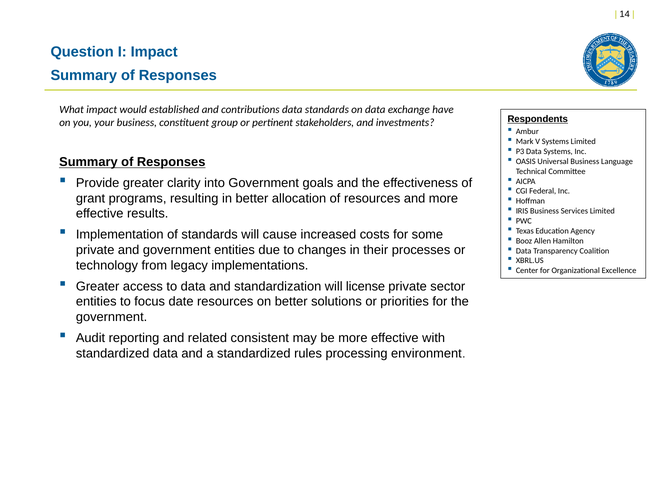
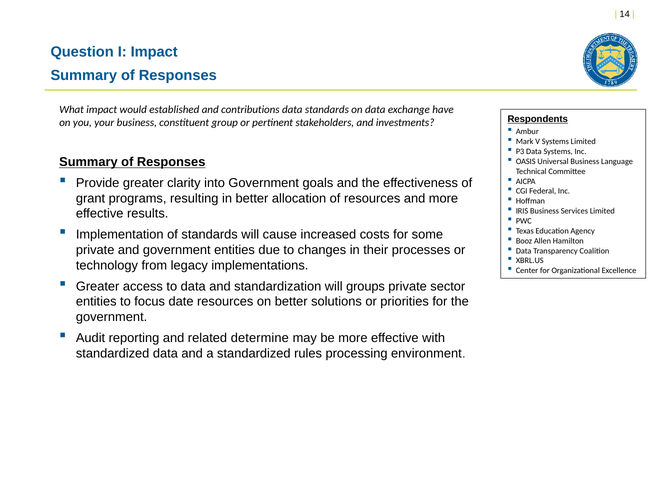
license: license -> groups (366, 286)
consistent: consistent -> determine (260, 338)
